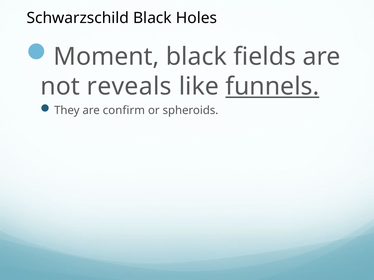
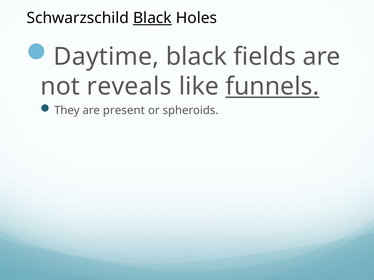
Black underline: none -> present (152, 18)
Moment: Moment -> Daytime (106, 57)
confirm: confirm -> present (124, 111)
